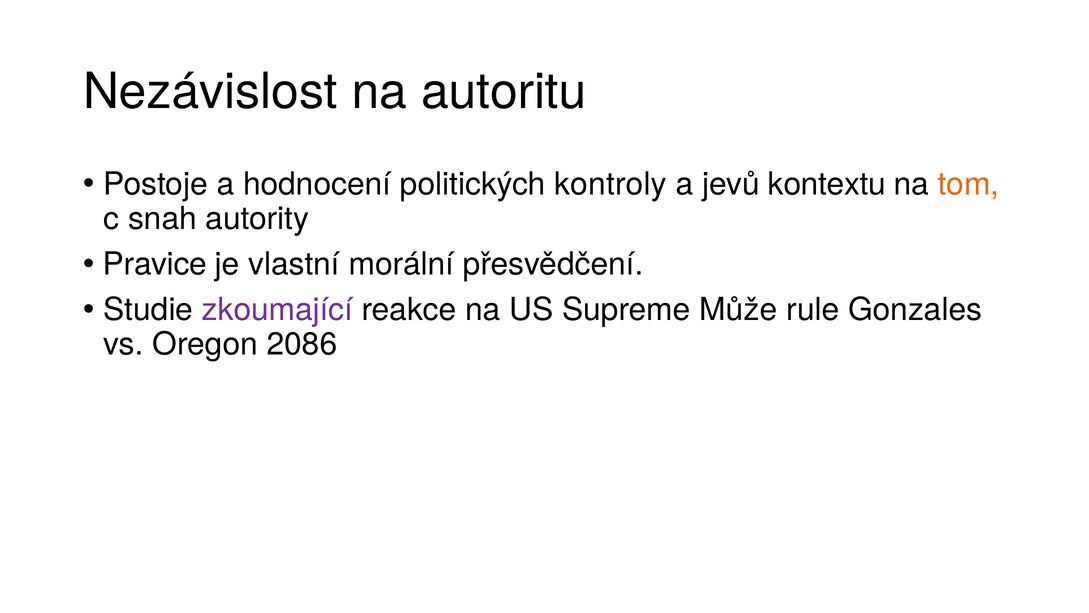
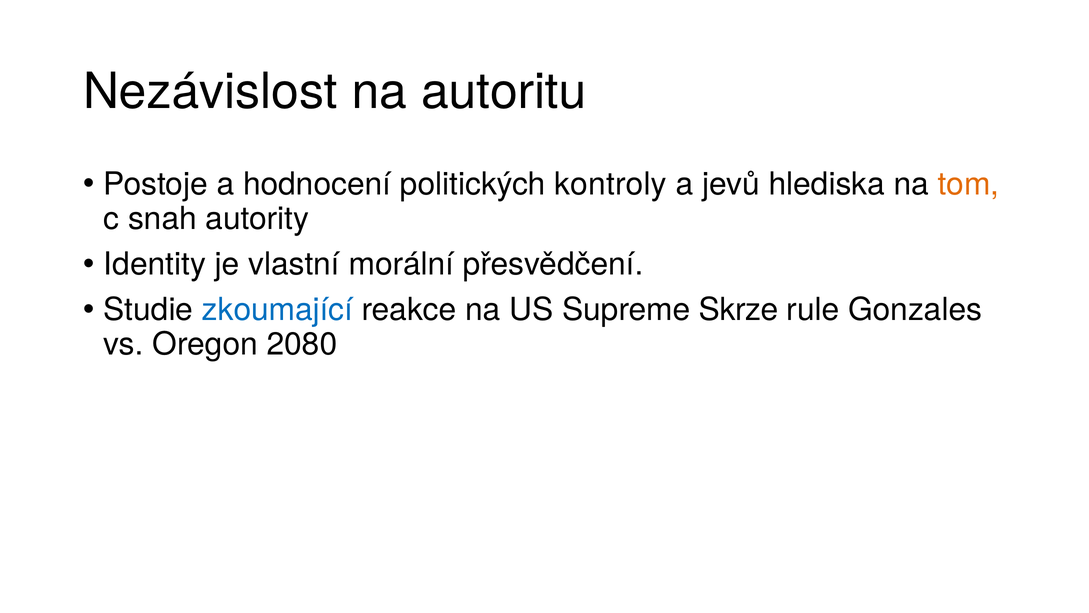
kontextu: kontextu -> hlediska (827, 184)
Pravice: Pravice -> Identity (155, 264)
zkoumající colour: purple -> blue (277, 310)
Může: Může -> Skrze (739, 310)
2086: 2086 -> 2080 (302, 344)
